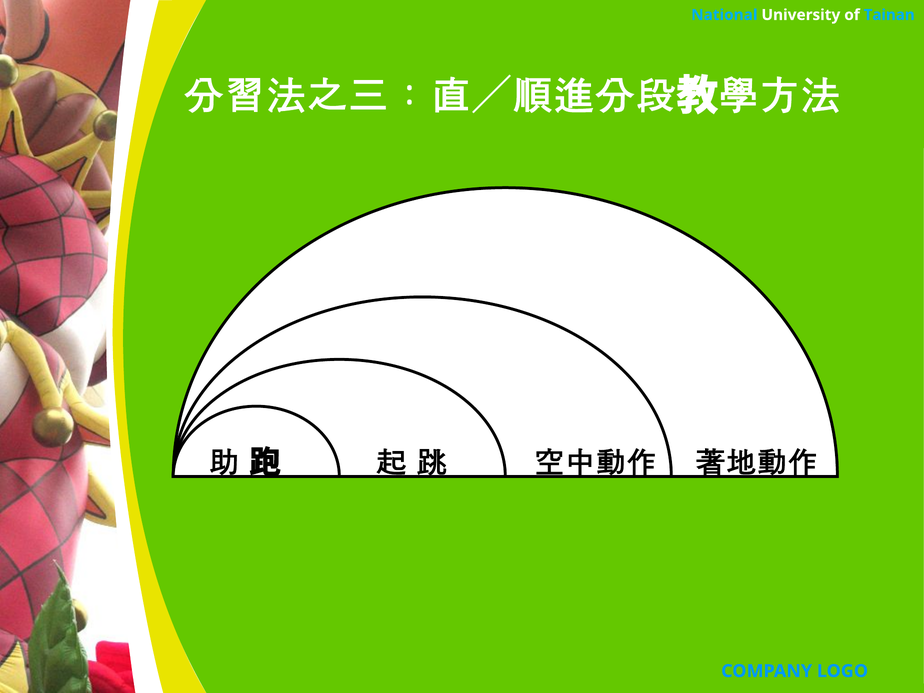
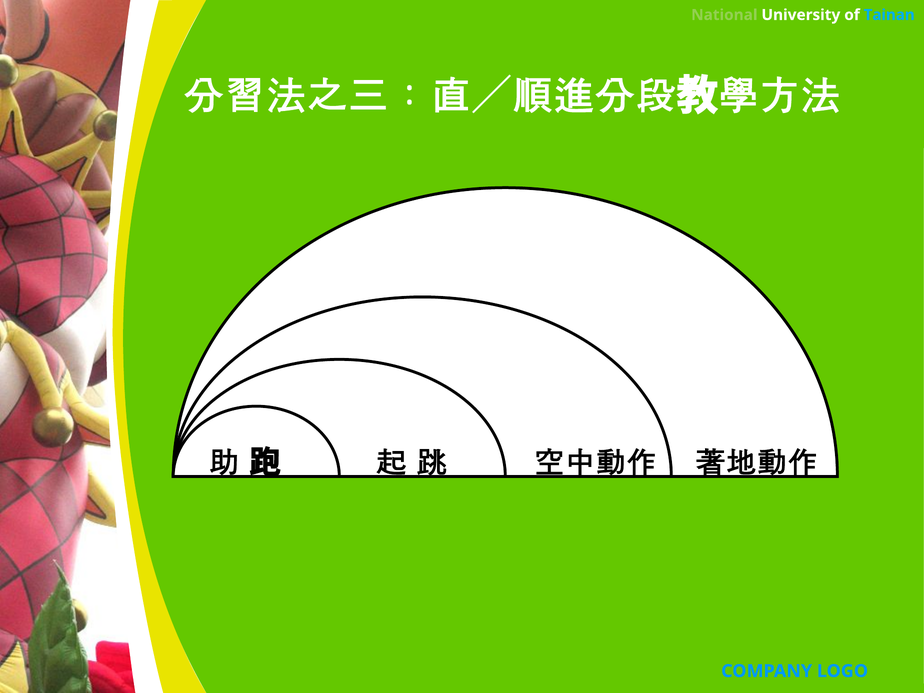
National colour: light blue -> light green (724, 15)
